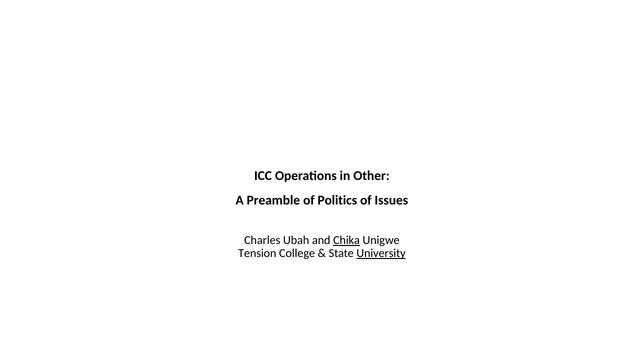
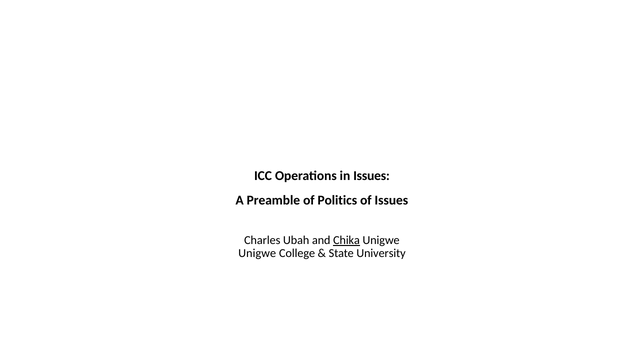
in Other: Other -> Issues (372, 176)
Tension: Tension -> Unigwe (257, 253)
University underline: present -> none (381, 253)
